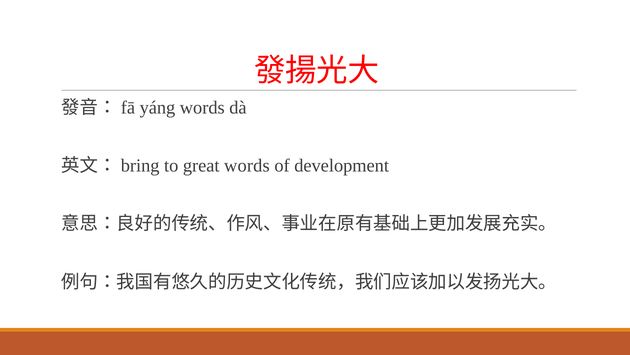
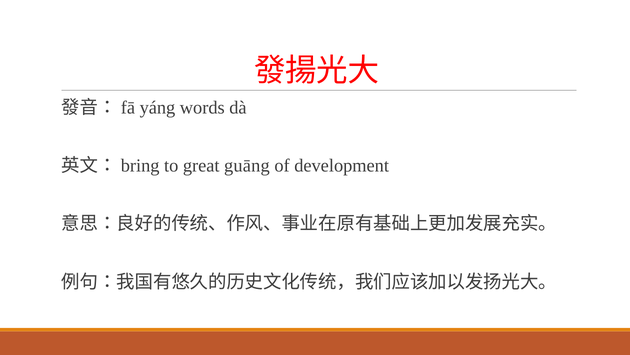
great words: words -> guāng (247, 166)
